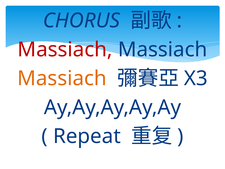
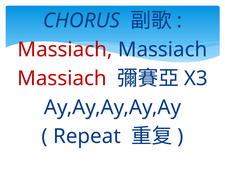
Massiach colour: orange -> red (62, 78)
